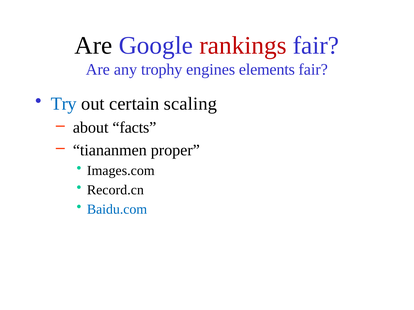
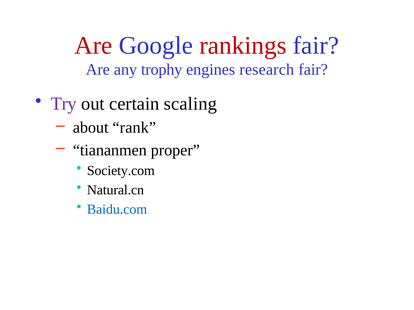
Are colour: black -> red (93, 46)
elements: elements -> research (267, 70)
Try colour: blue -> purple (64, 104)
facts: facts -> rank (134, 128)
Images.com: Images.com -> Society.com (121, 171)
Record.cn: Record.cn -> Natural.cn (116, 190)
